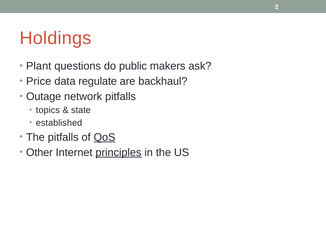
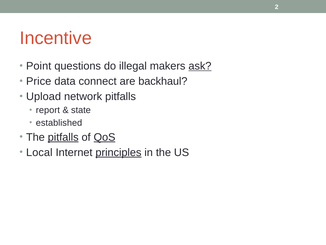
Holdings: Holdings -> Incentive (56, 38)
Plant: Plant -> Point (39, 66)
public: public -> illegal (133, 66)
ask underline: none -> present (200, 66)
regulate: regulate -> connect (98, 81)
Outage: Outage -> Upload (44, 96)
topics: topics -> report (48, 110)
pitfalls underline: none -> present (63, 137)
Other: Other -> Local (39, 152)
